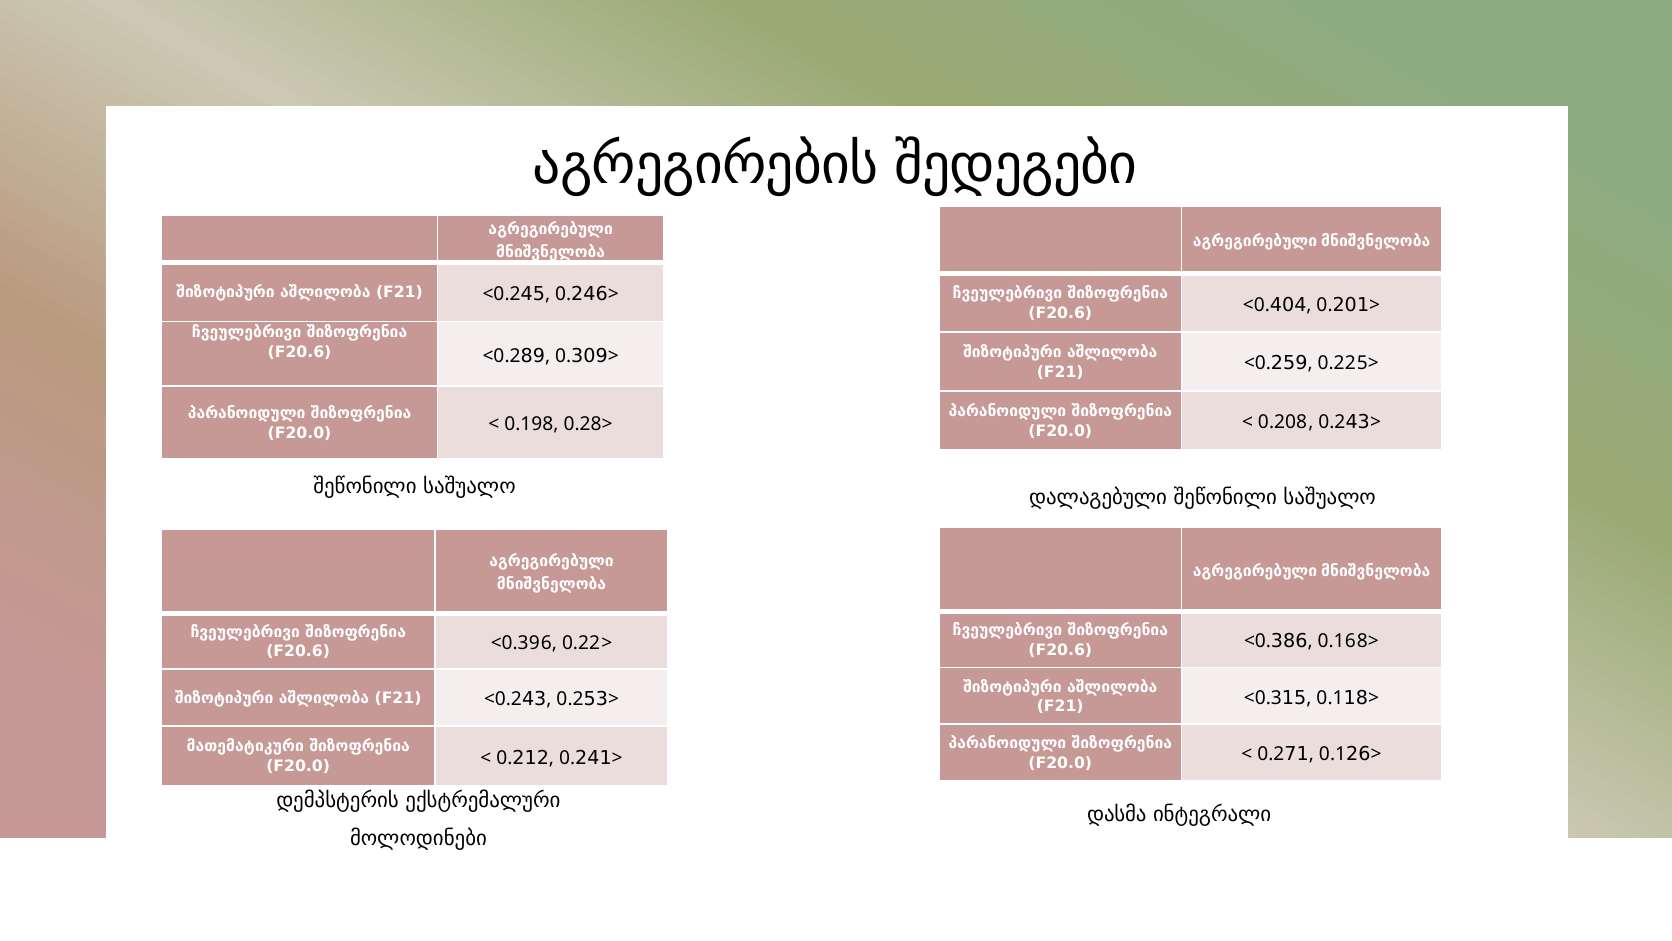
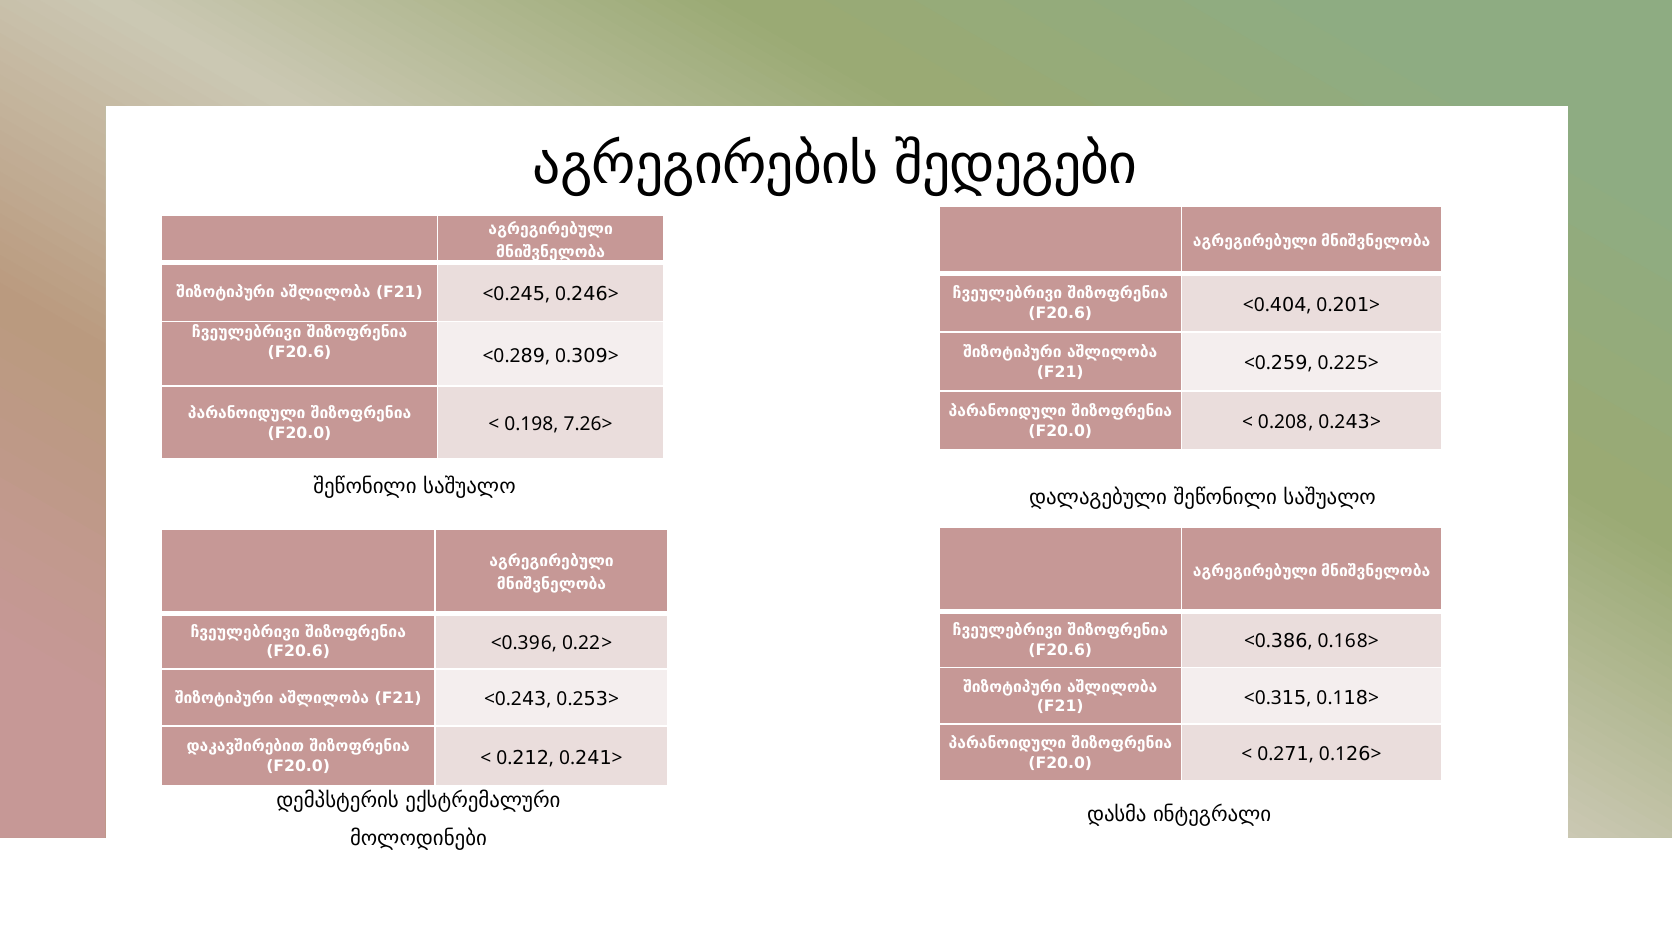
0.28>: 0.28> -> 7.26> (588, 424)
მათემატიკური: მათემატიკური -> დაკავშირებით (245, 746)
